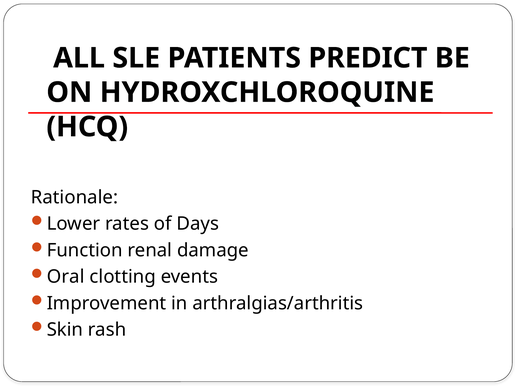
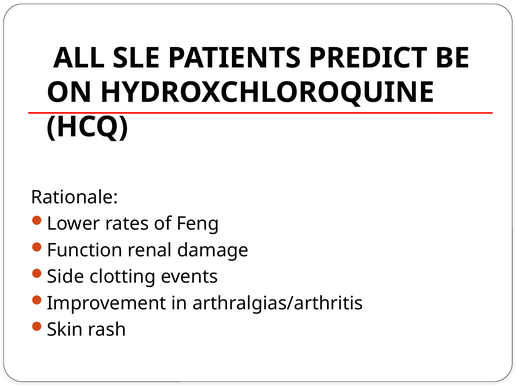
Days: Days -> Feng (198, 224)
Oral: Oral -> Side (66, 277)
